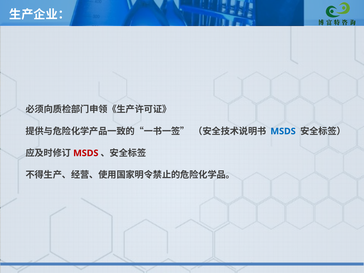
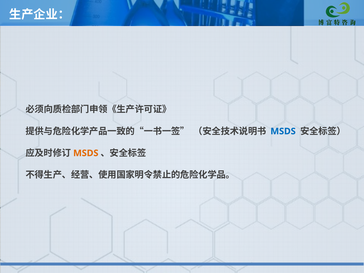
MSDS colour: red -> orange (86, 153)
